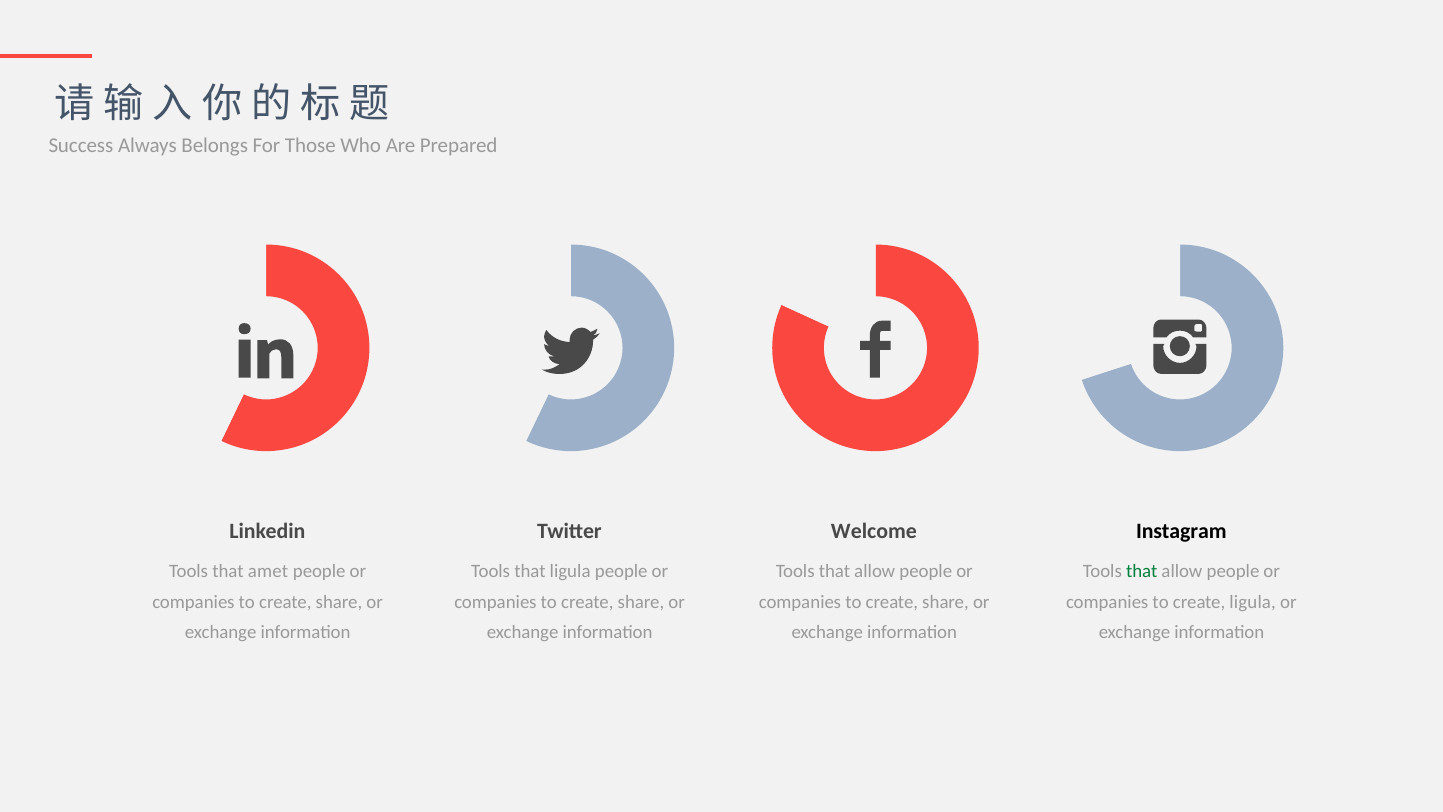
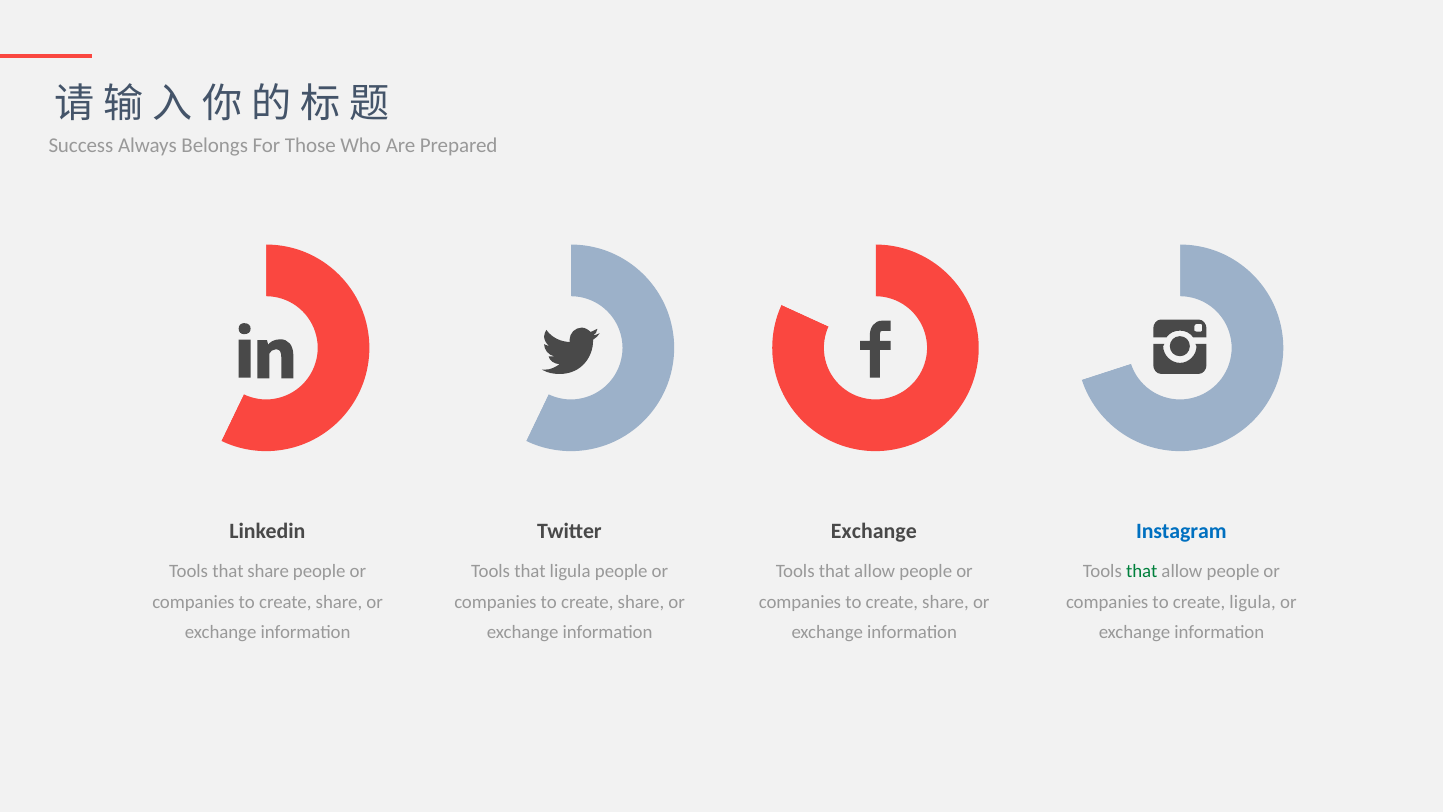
Welcome: Welcome -> Exchange (874, 531)
Instagram colour: black -> blue (1181, 531)
that amet: amet -> share (268, 572)
